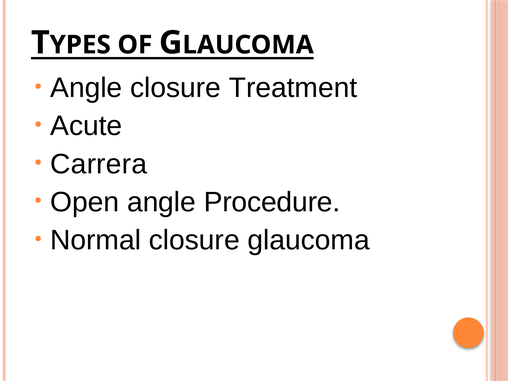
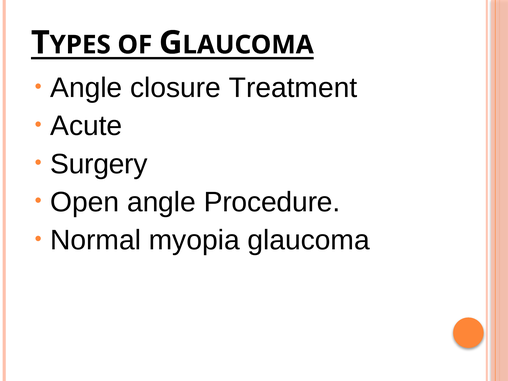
Carrera: Carrera -> Surgery (99, 164)
Normal closure: closure -> myopia (194, 240)
